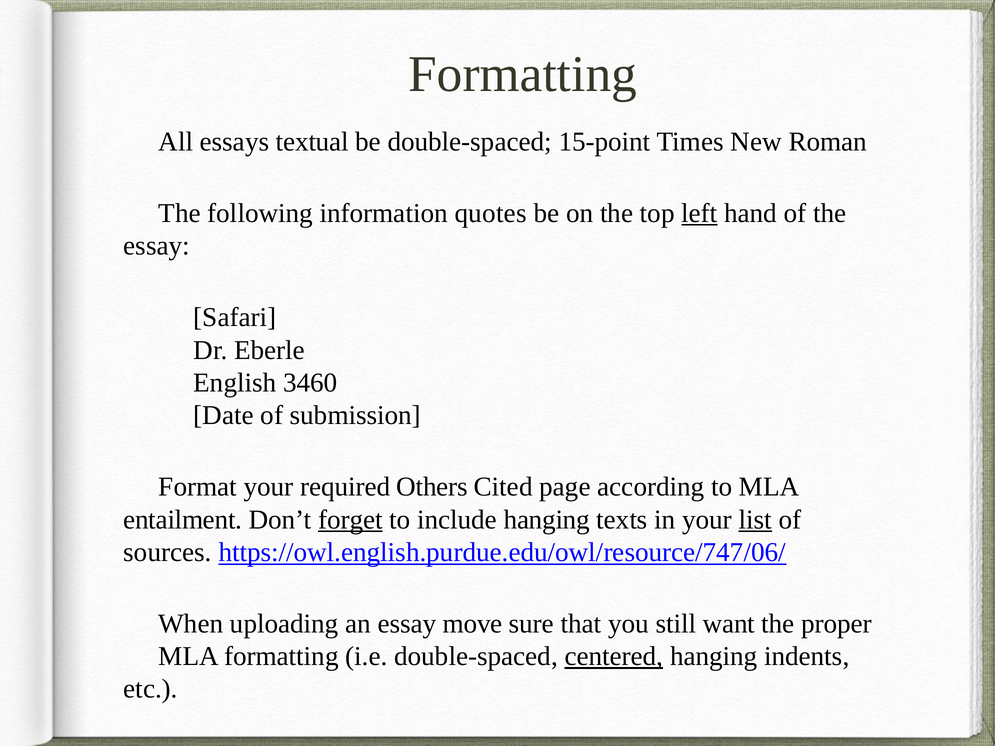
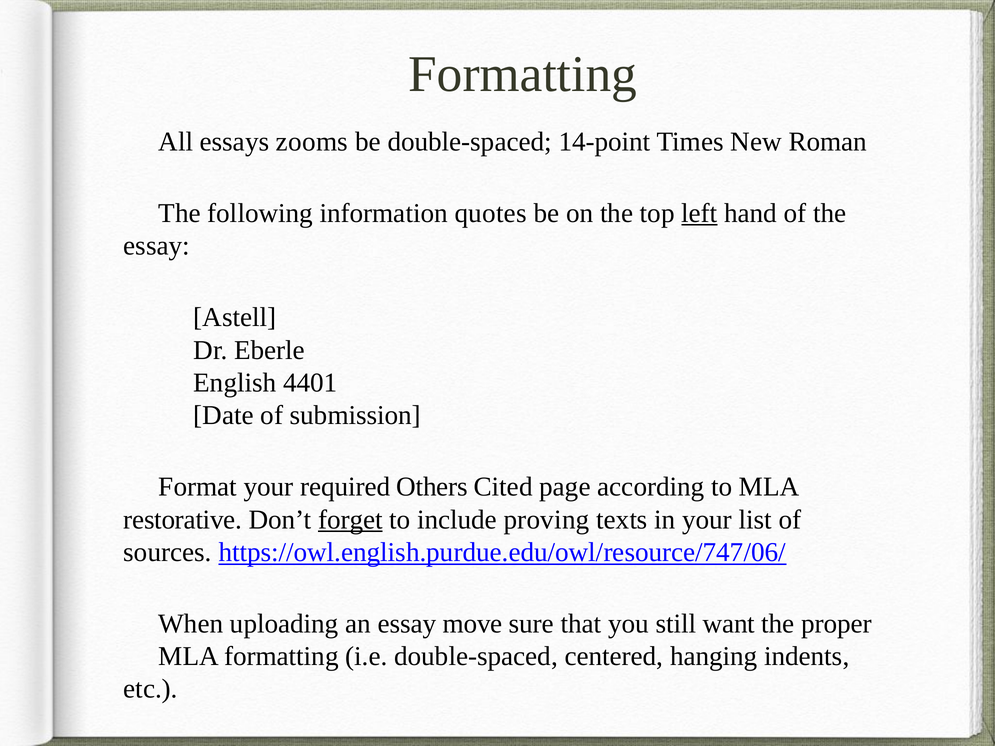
textual: textual -> zooms (312, 142)
15-point: 15-point -> 14-point (605, 142)
Safari: Safari -> Astell (235, 317)
3460: 3460 -> 4401 (310, 383)
entailment: entailment -> restorative (183, 520)
include hanging: hanging -> proving (547, 520)
list underline: present -> none (755, 520)
centered underline: present -> none (614, 657)
